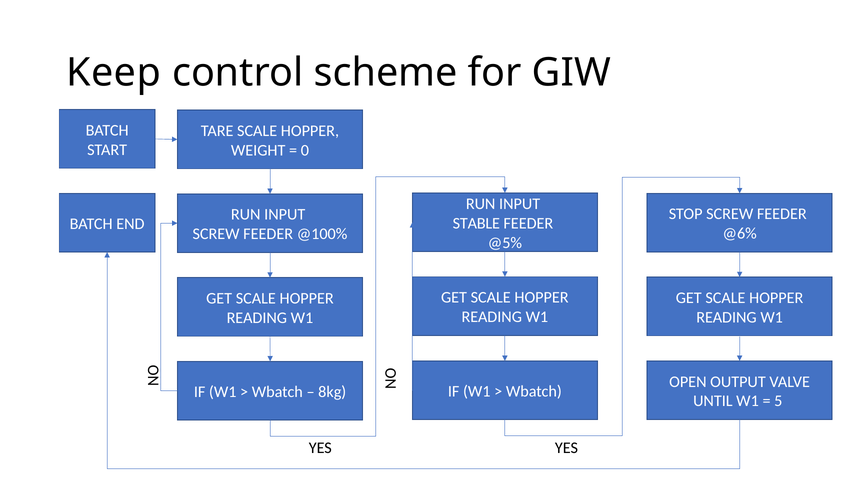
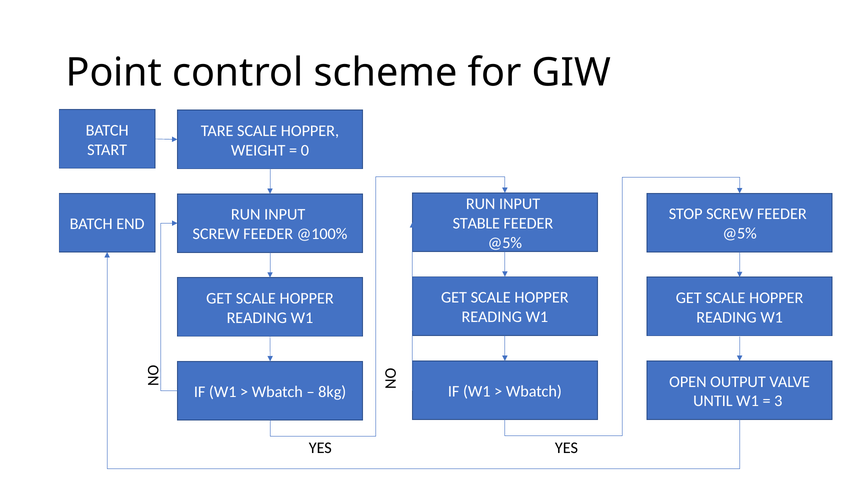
Keep: Keep -> Point (114, 72)
@6%: @6% -> @5% (740, 233)
5: 5 -> 3 (778, 401)
